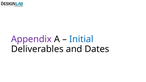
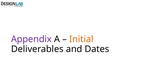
Initial colour: blue -> orange (81, 39)
